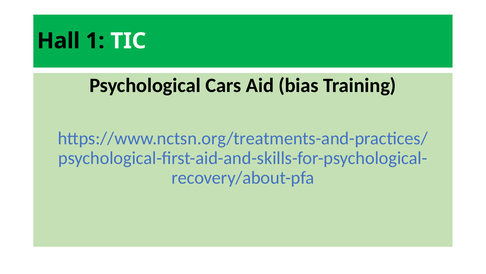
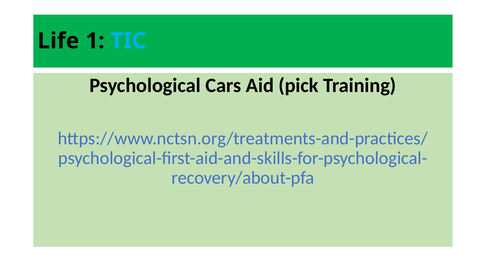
Hall: Hall -> Life (58, 41)
TIC colour: white -> light blue (128, 41)
bias: bias -> pick (299, 85)
